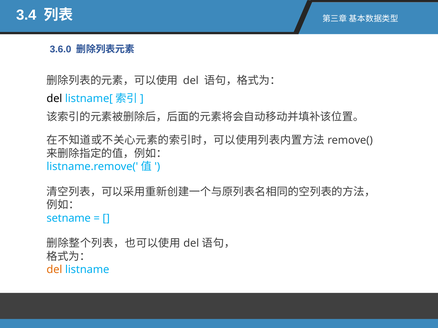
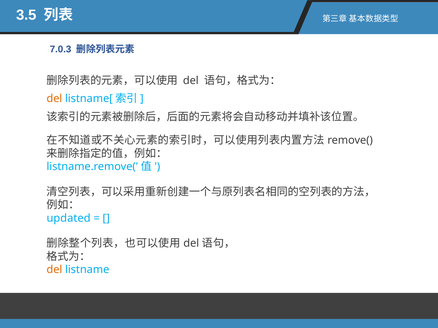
3.4: 3.4 -> 3.5 (26, 15)
3.6.0: 3.6.0 -> 7.0.3 (61, 49)
del colour: black -> orange (54, 99)
setname: setname -> updated (69, 218)
